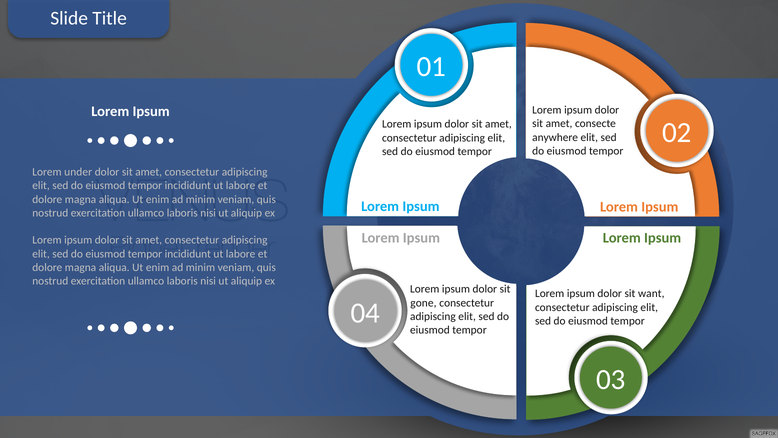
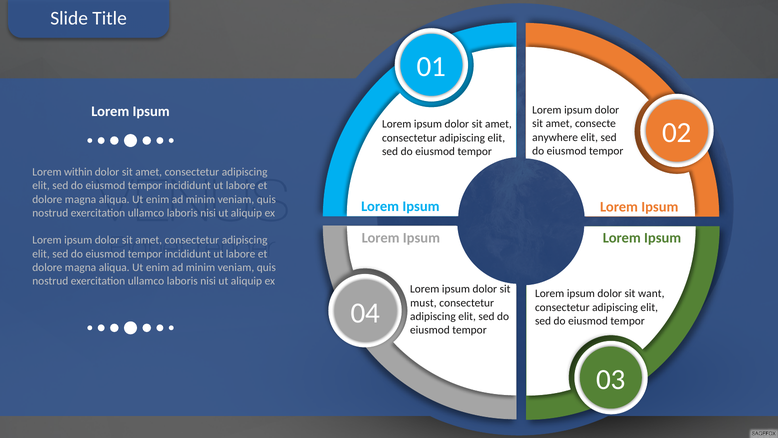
under: under -> within (78, 172)
gone: gone -> must (423, 302)
